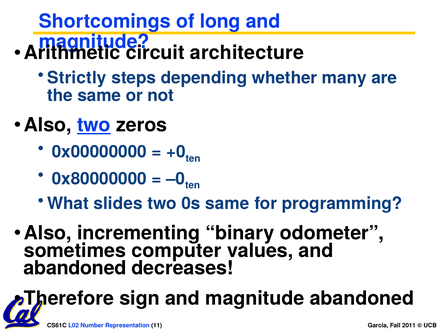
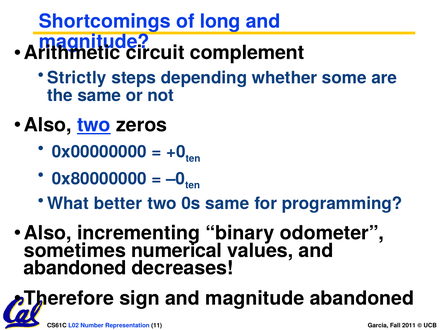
architecture: architecture -> complement (247, 53)
many: many -> some (344, 78)
slides: slides -> better (118, 203)
computer: computer -> numerical (177, 251)
